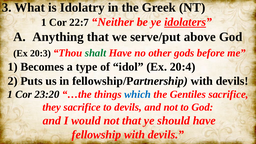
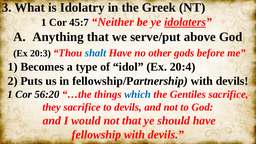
22:7: 22:7 -> 45:7 (79, 22)
shalt colour: green -> blue (96, 53)
23:20: 23:20 -> 56:20 (47, 94)
